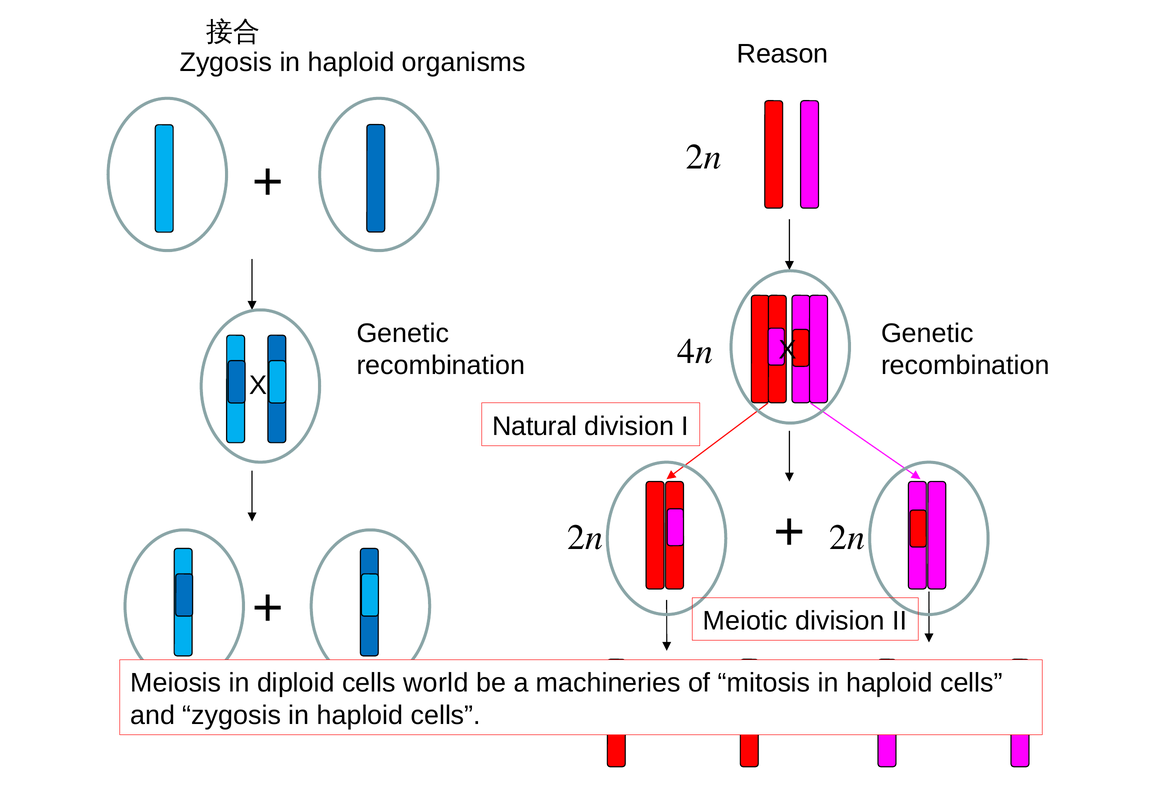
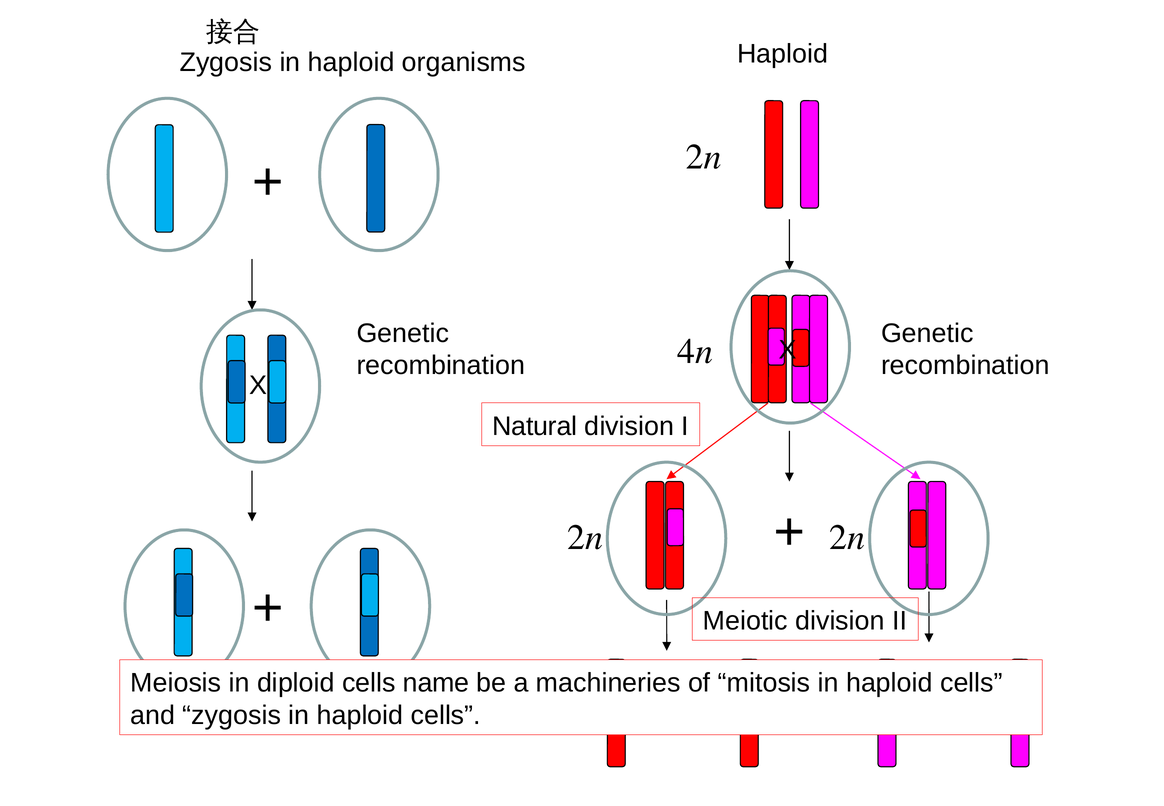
Reason: Reason -> Haploid (782, 54)
world: world -> name (436, 683)
